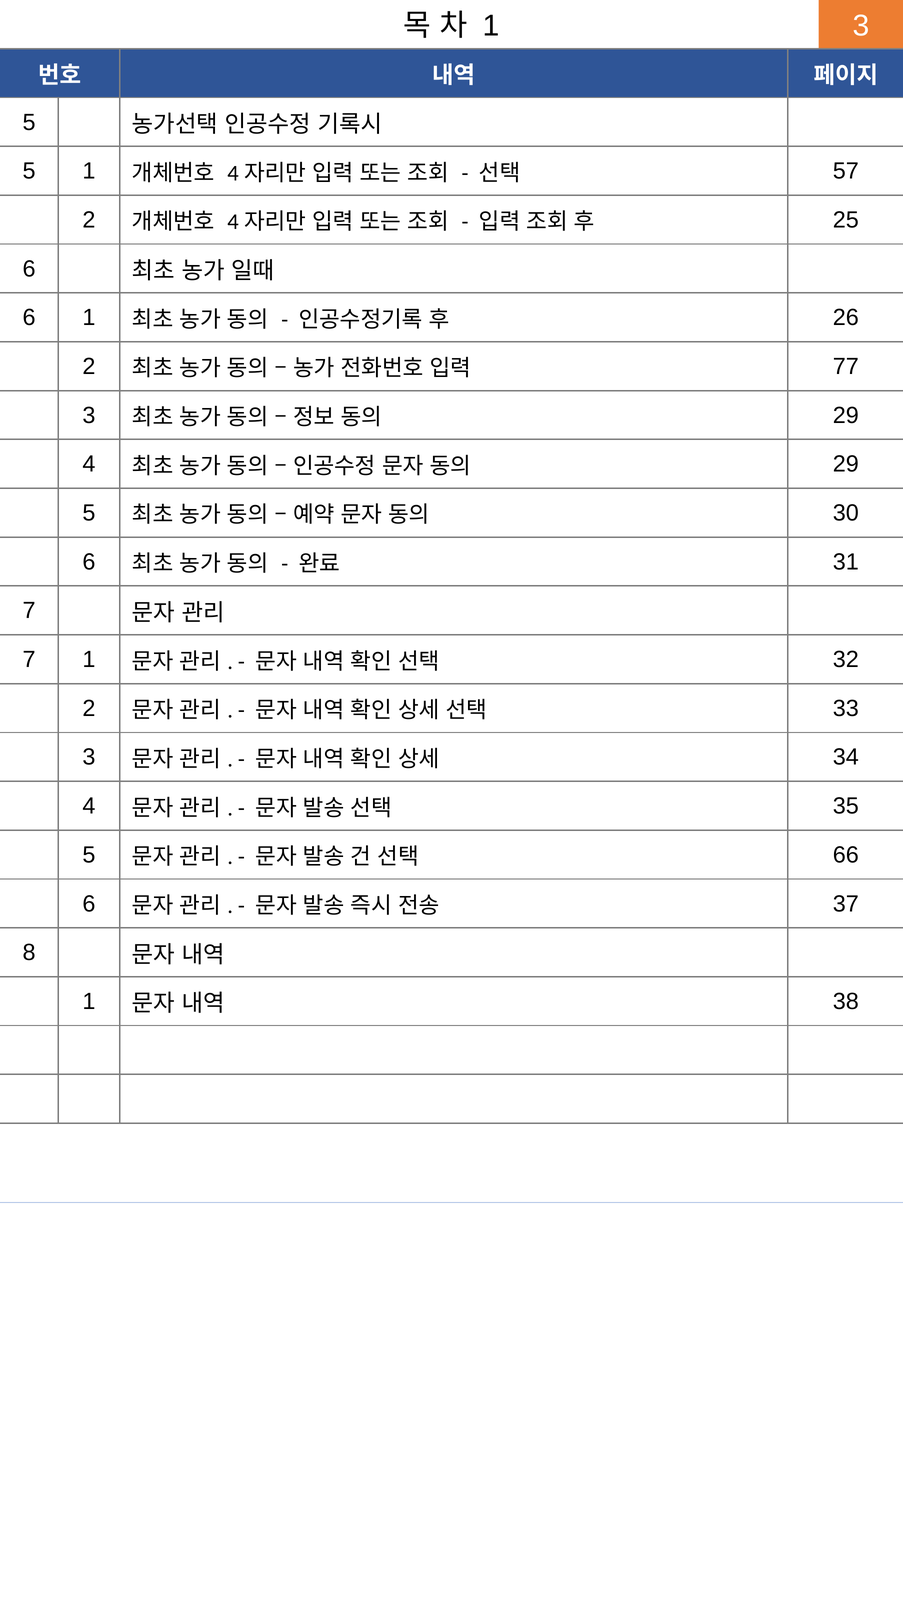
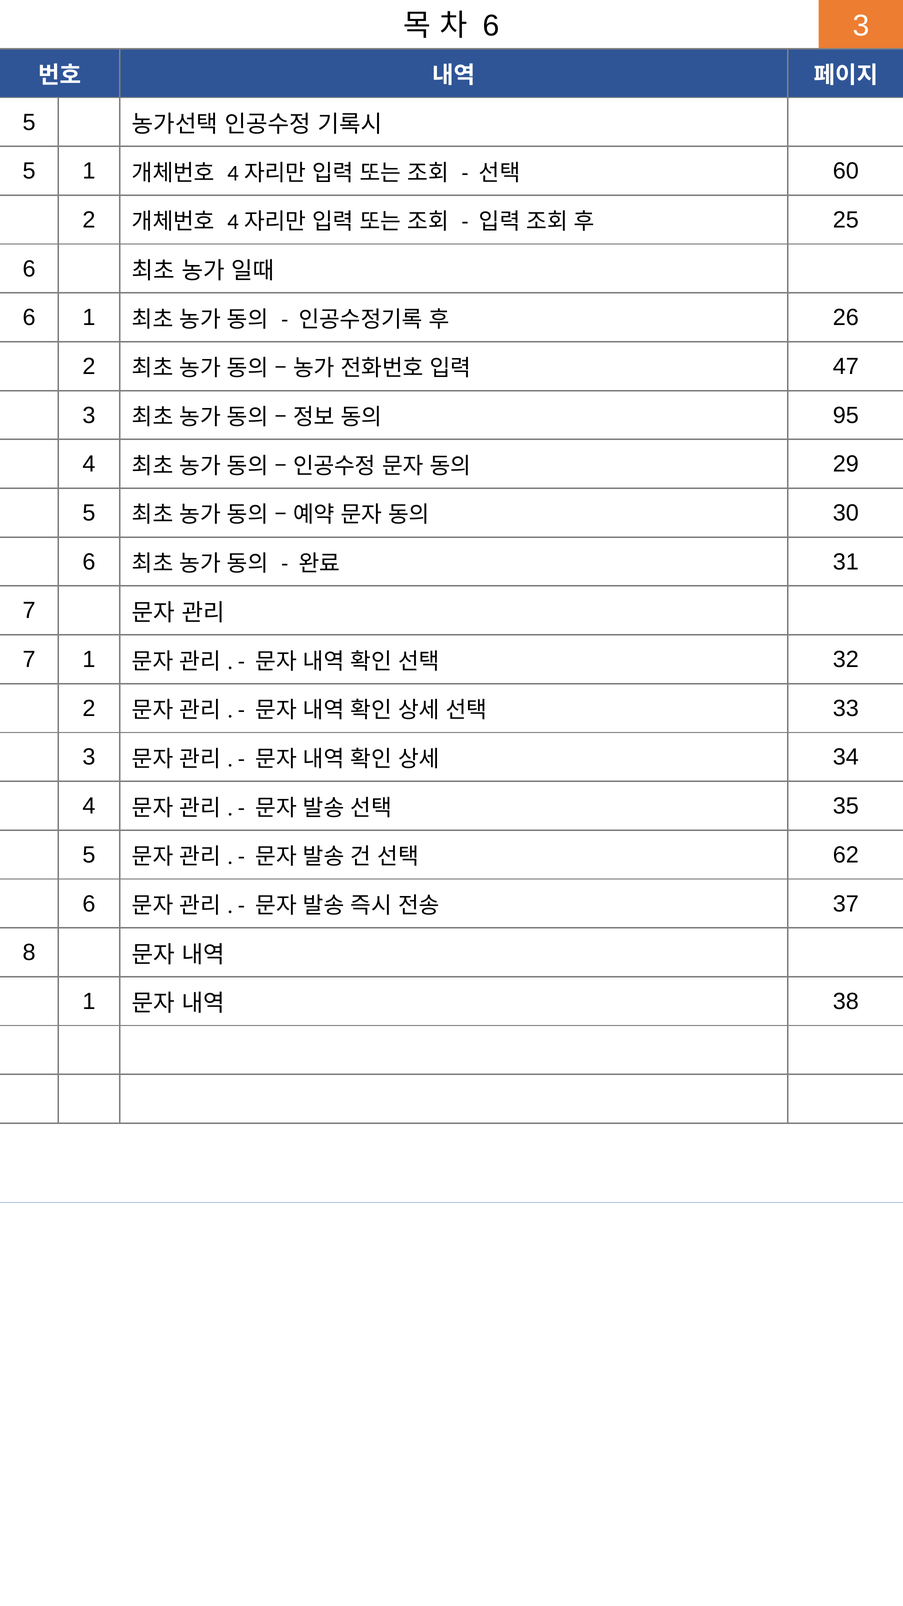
1: 1 -> 6 (491, 26)
57: 57 -> 60 (846, 171)
77: 77 -> 47 (846, 366)
29: 29 -> 95 (846, 415)
66: 66 -> 62 (846, 855)
